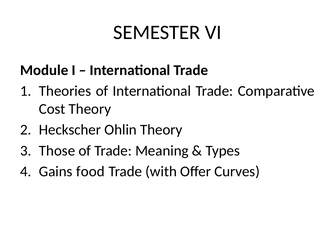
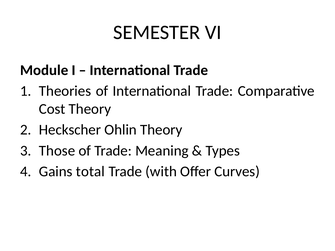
food: food -> total (90, 172)
